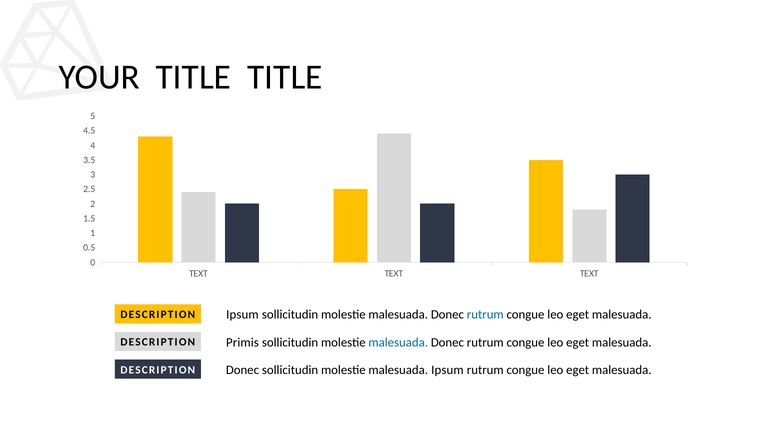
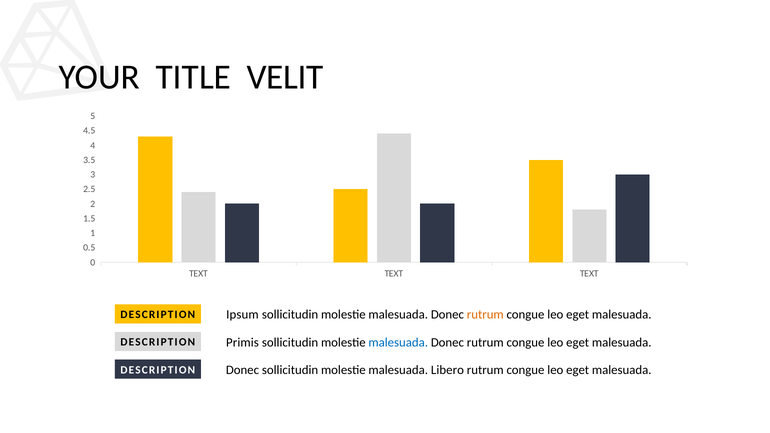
TITLE TITLE: TITLE -> VELIT (285, 77)
rutrum colour: blue -> orange (485, 315)
malesuada Ipsum: Ipsum -> Libero (447, 370)
